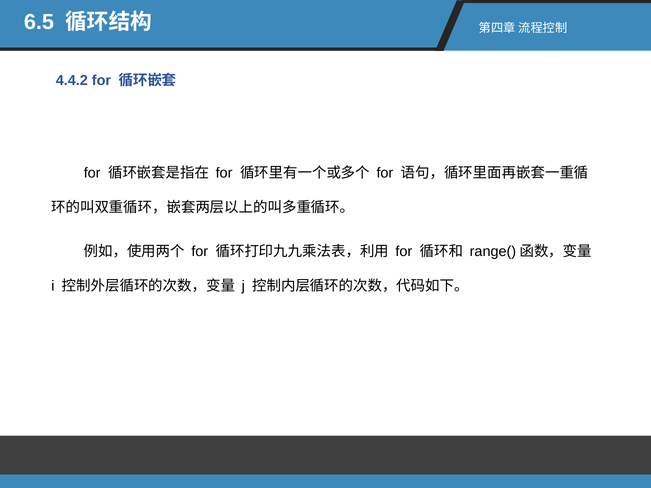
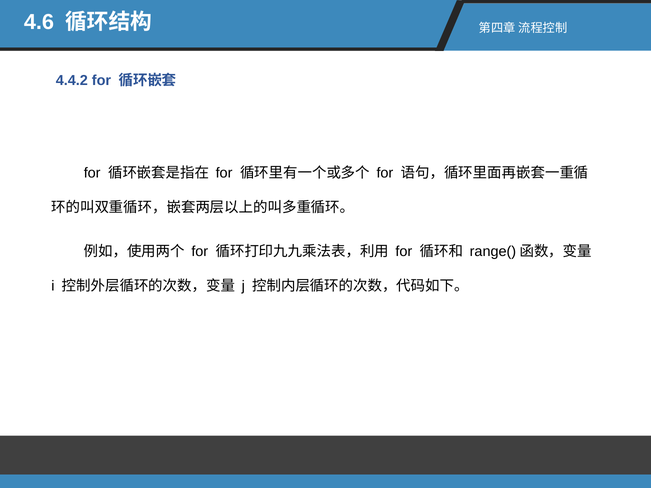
6.5: 6.5 -> 4.6 (39, 22)
